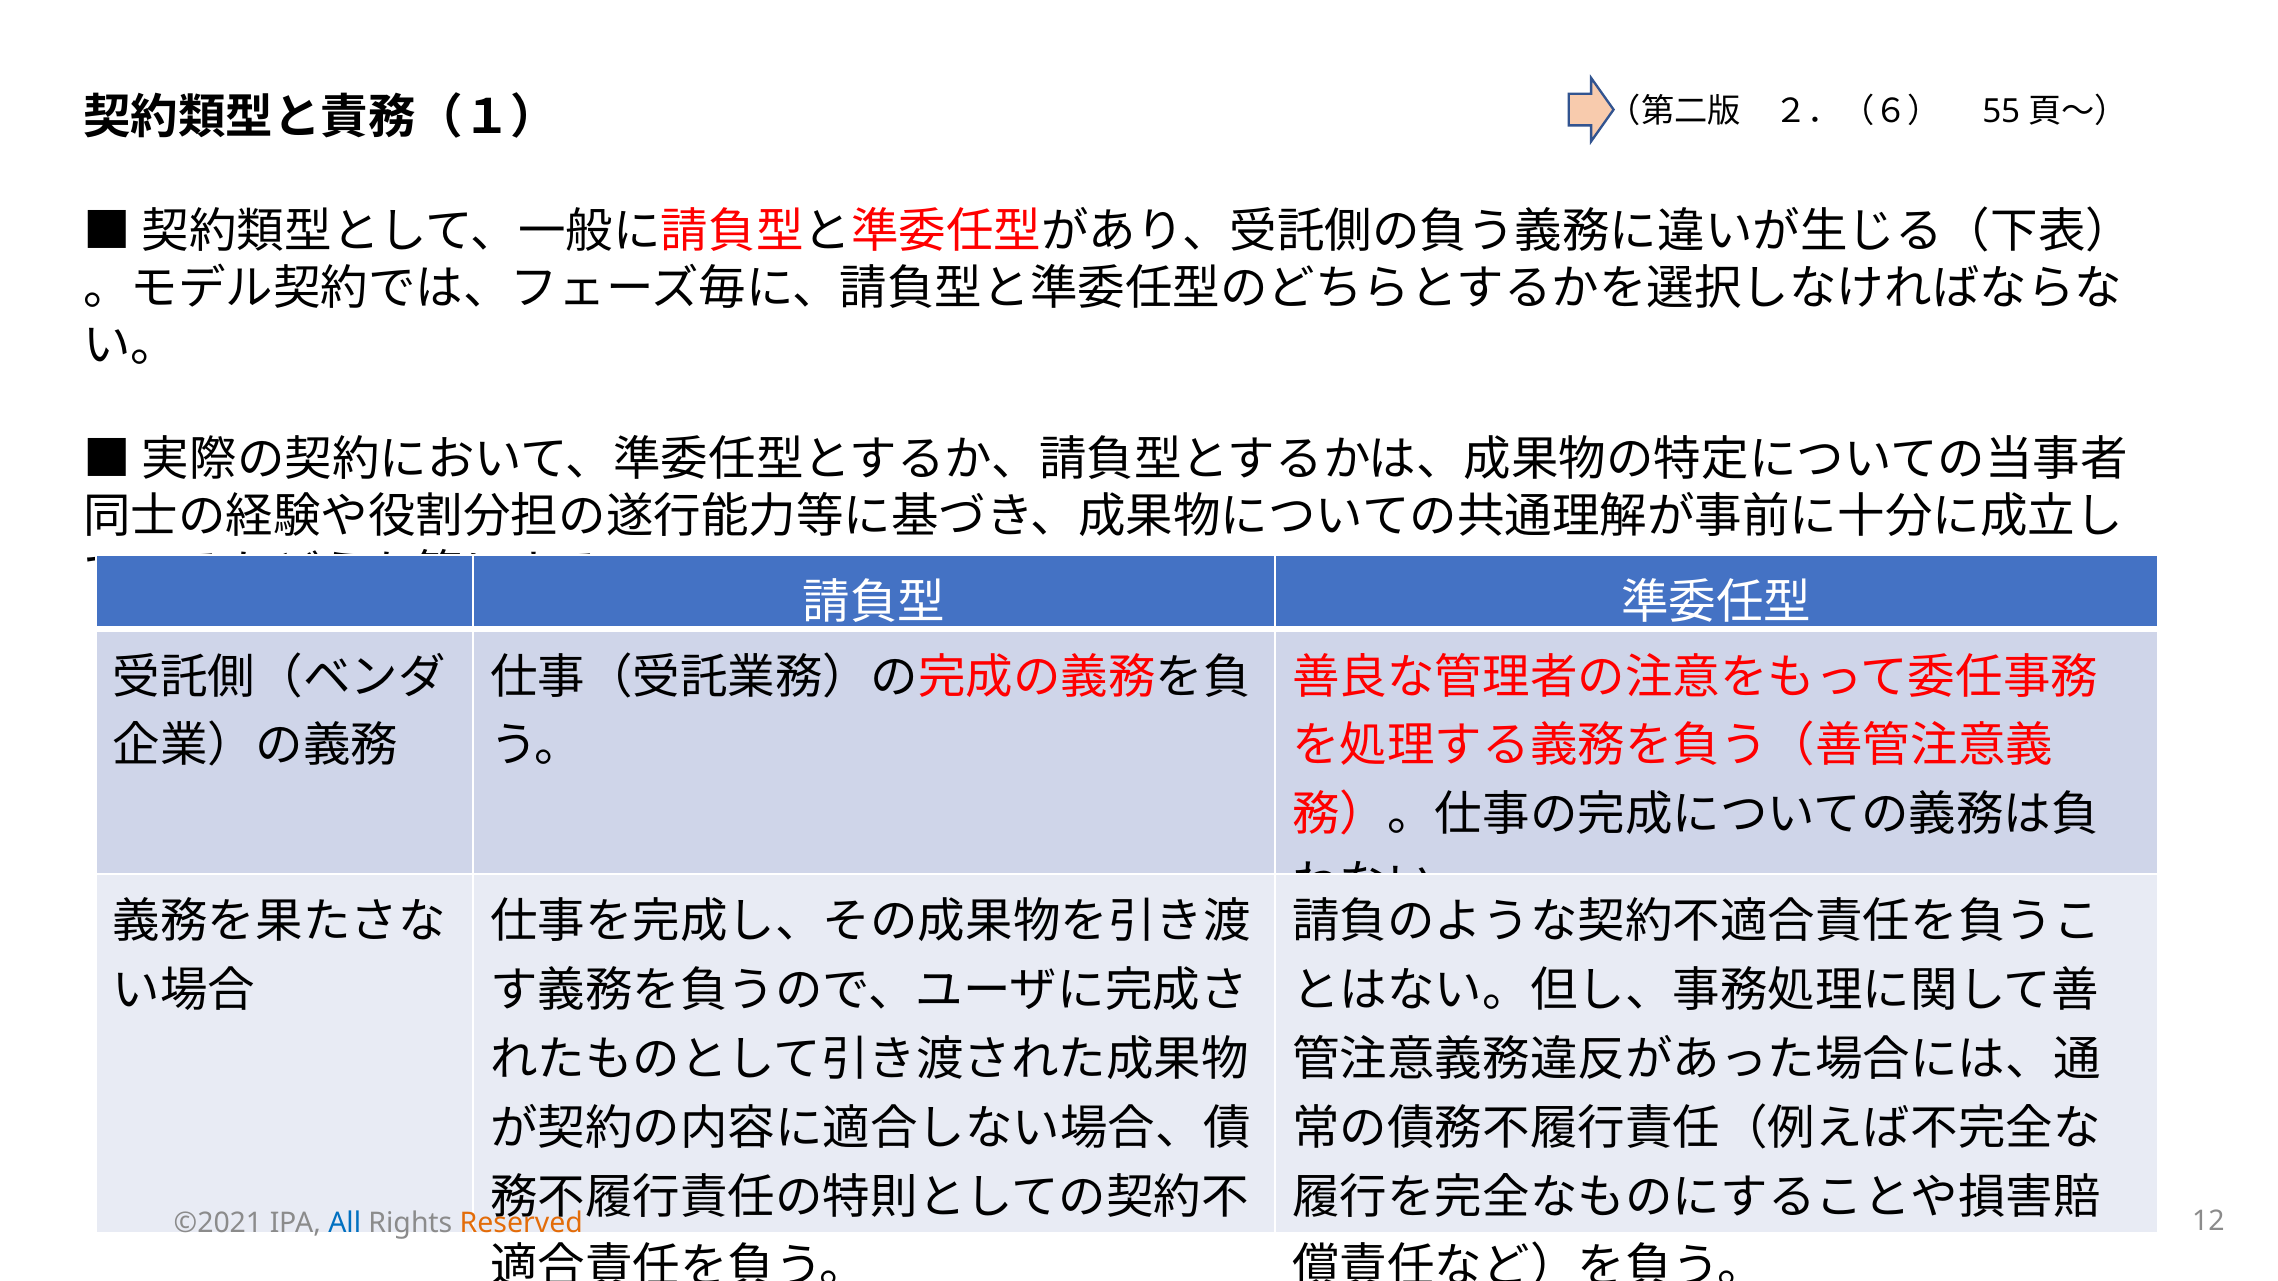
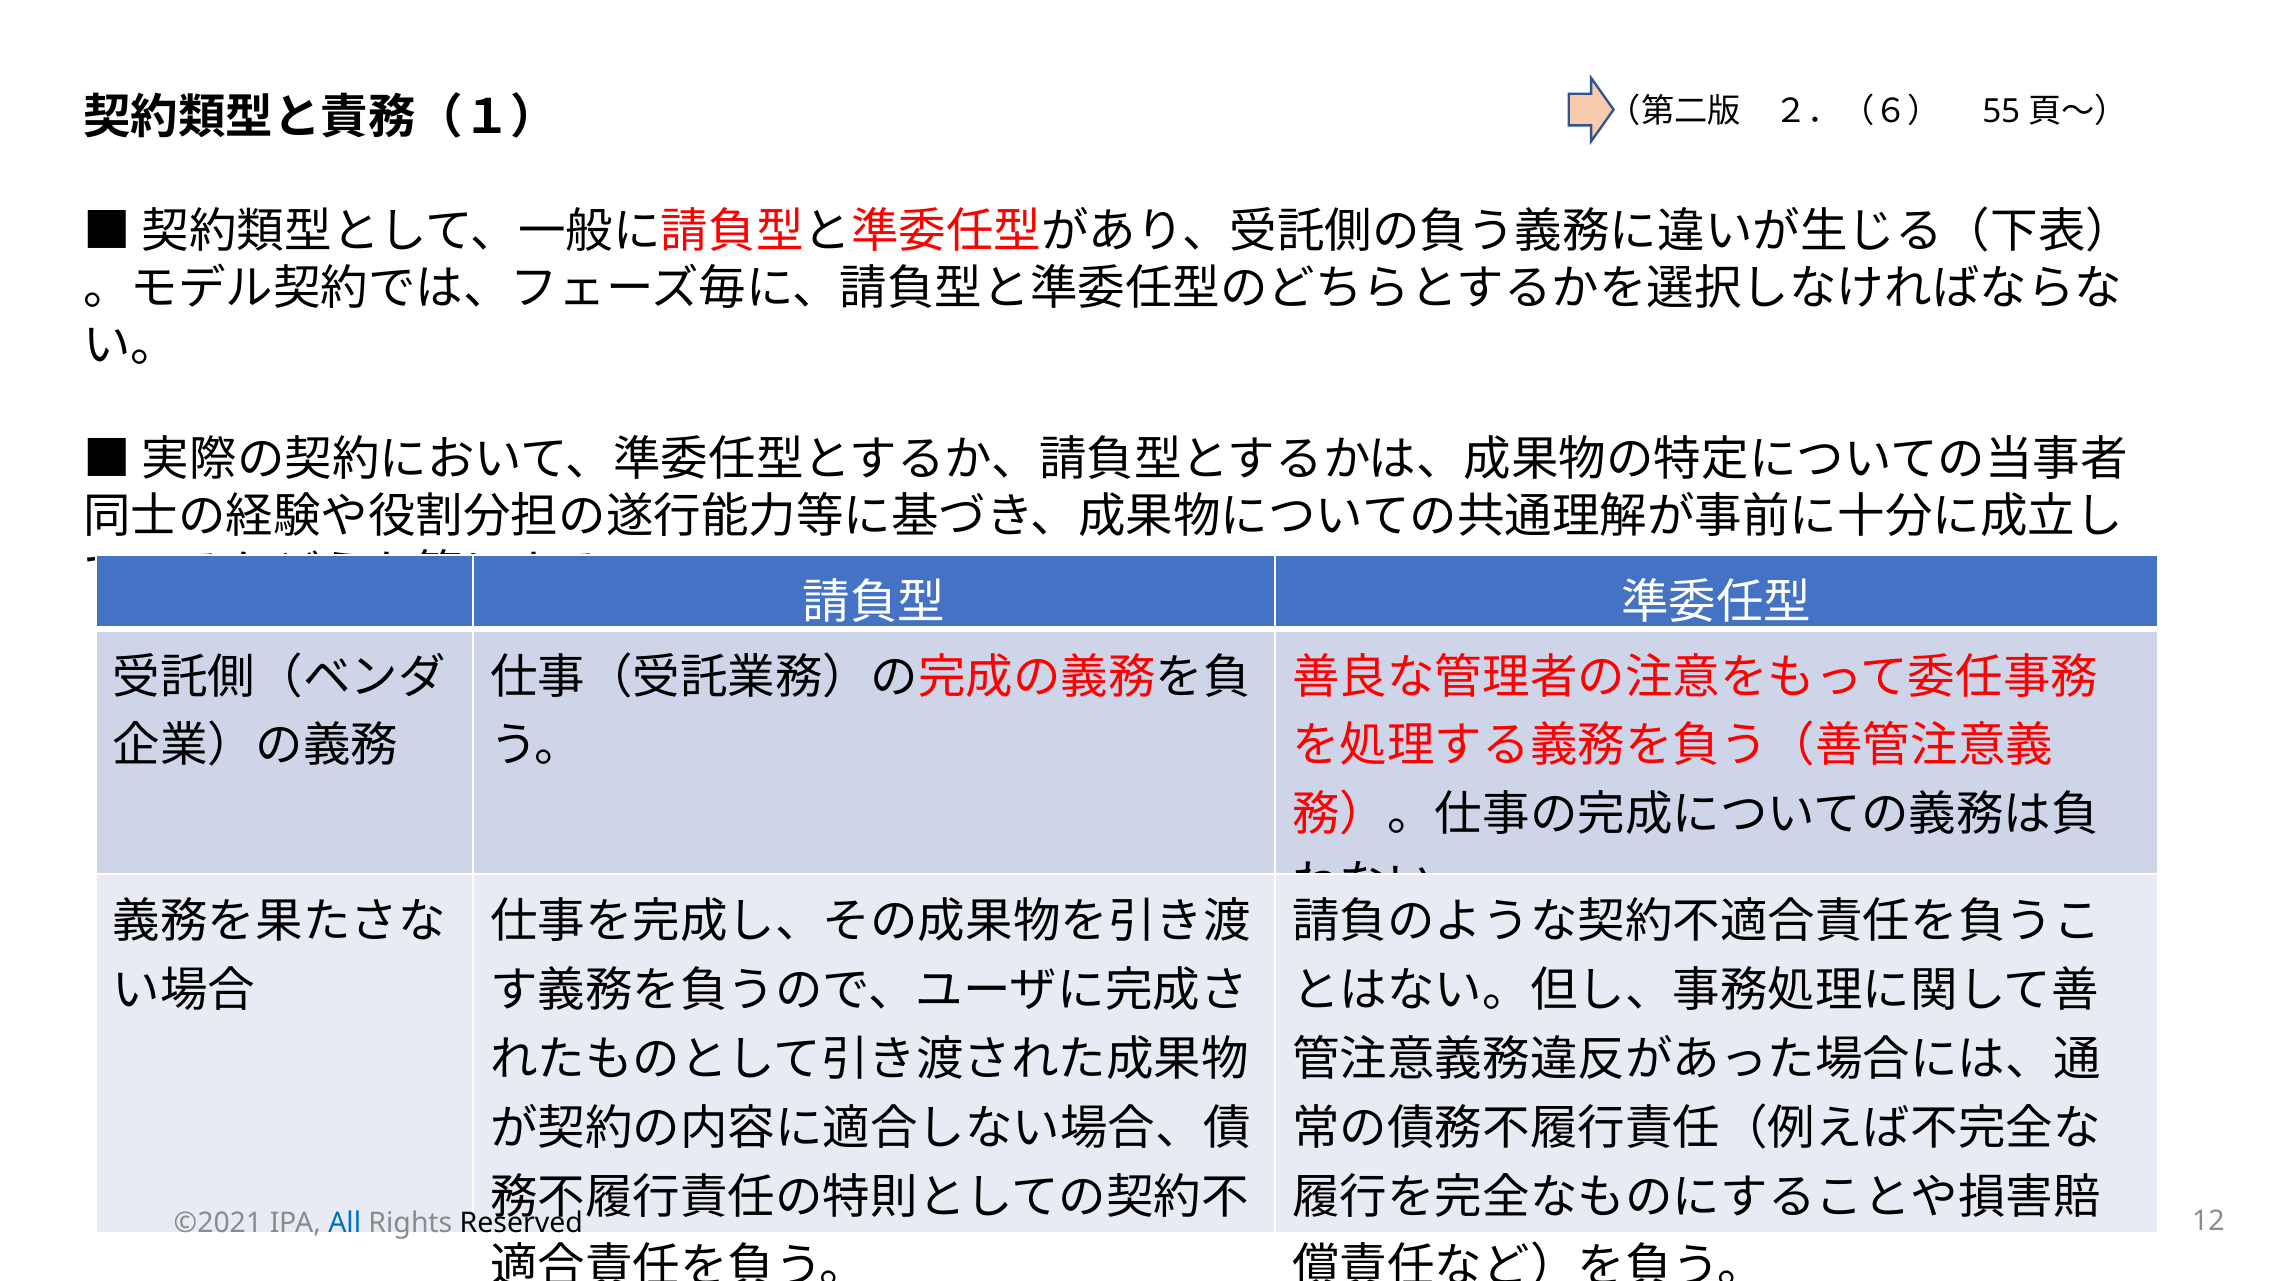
Reserved colour: orange -> black (521, 1224)
